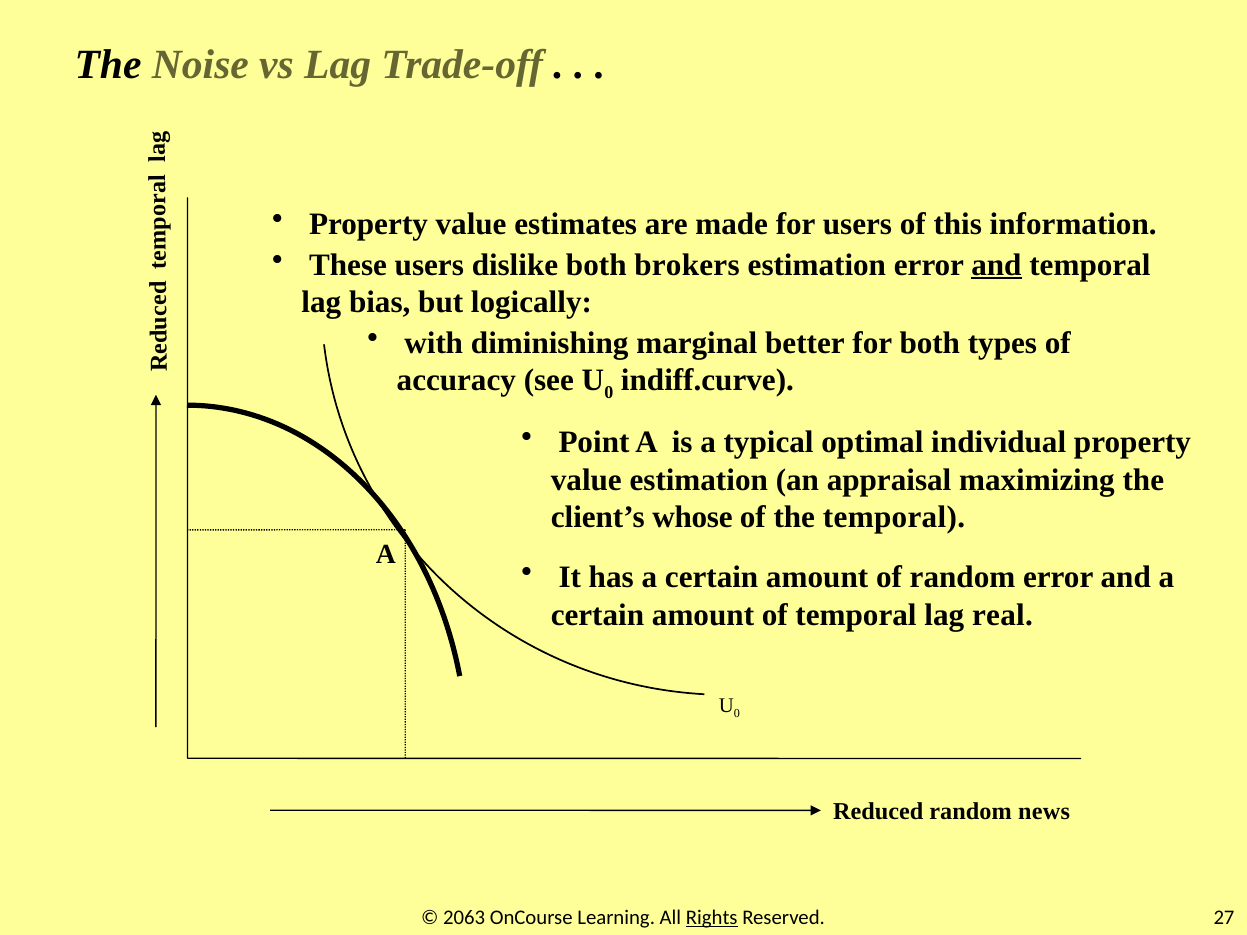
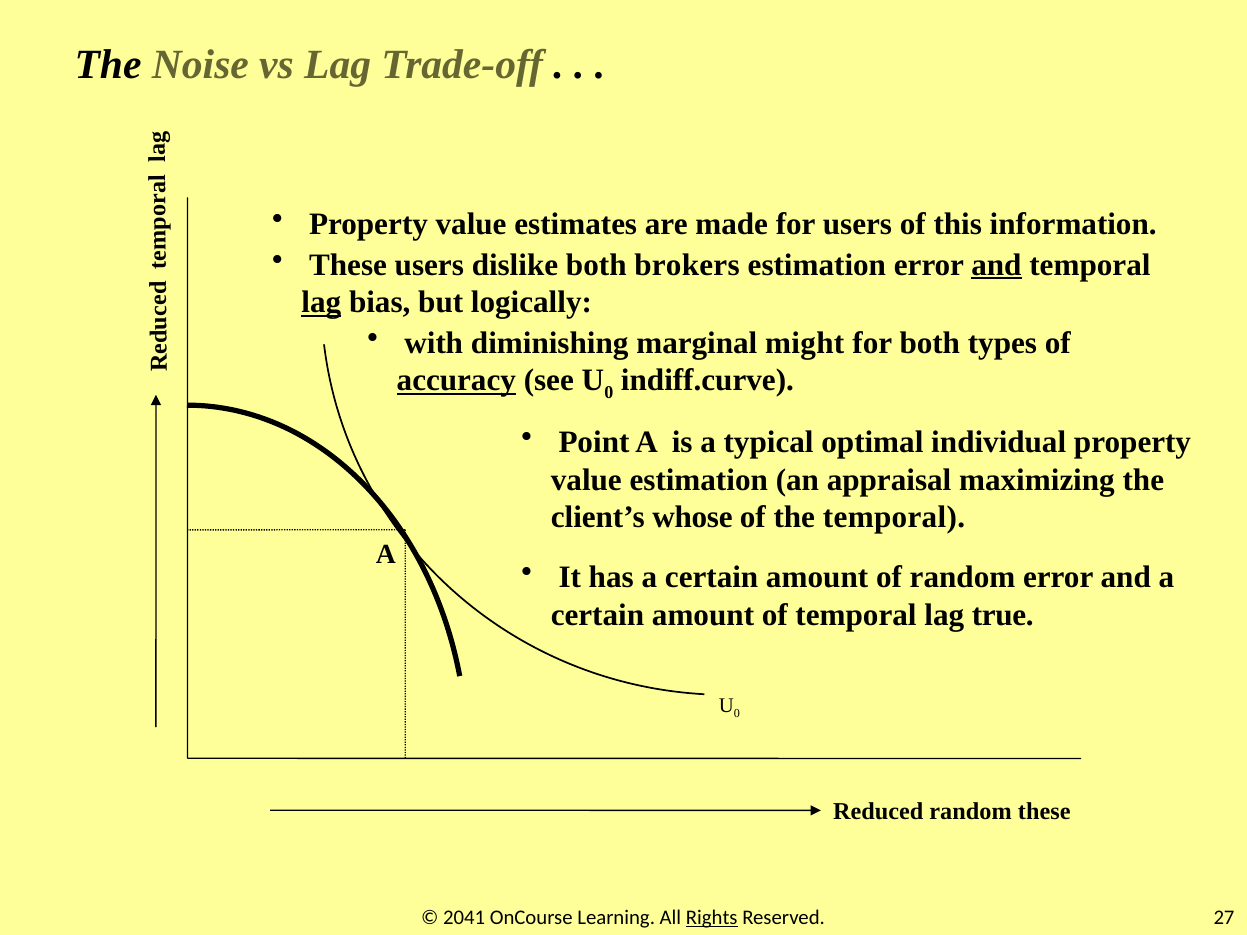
lag underline: none -> present (321, 302)
better: better -> might (805, 343)
accuracy underline: none -> present (456, 380)
real: real -> true (1003, 615)
random news: news -> these (1044, 812)
2063: 2063 -> 2041 (464, 918)
